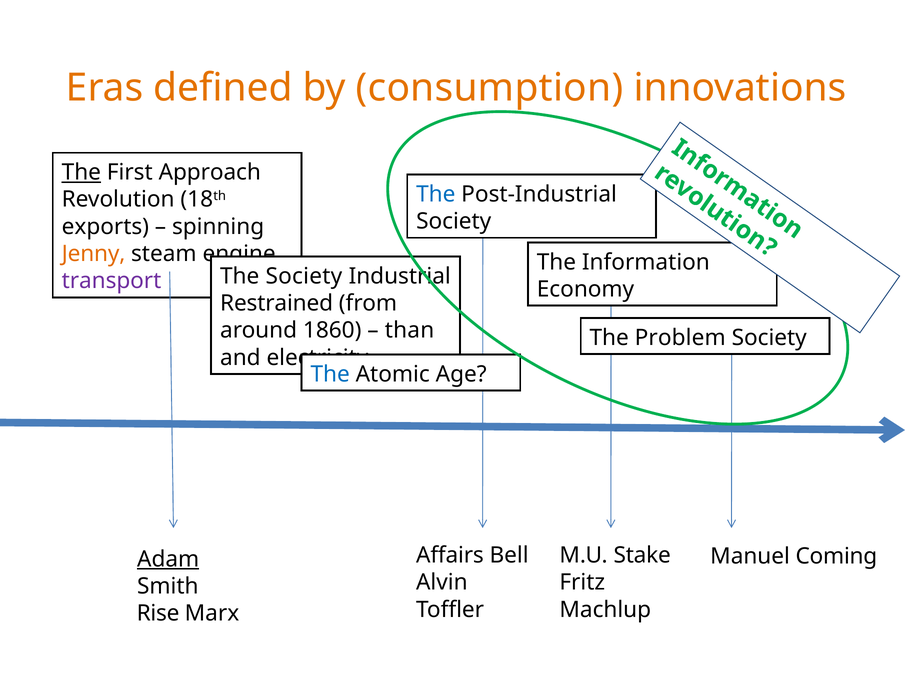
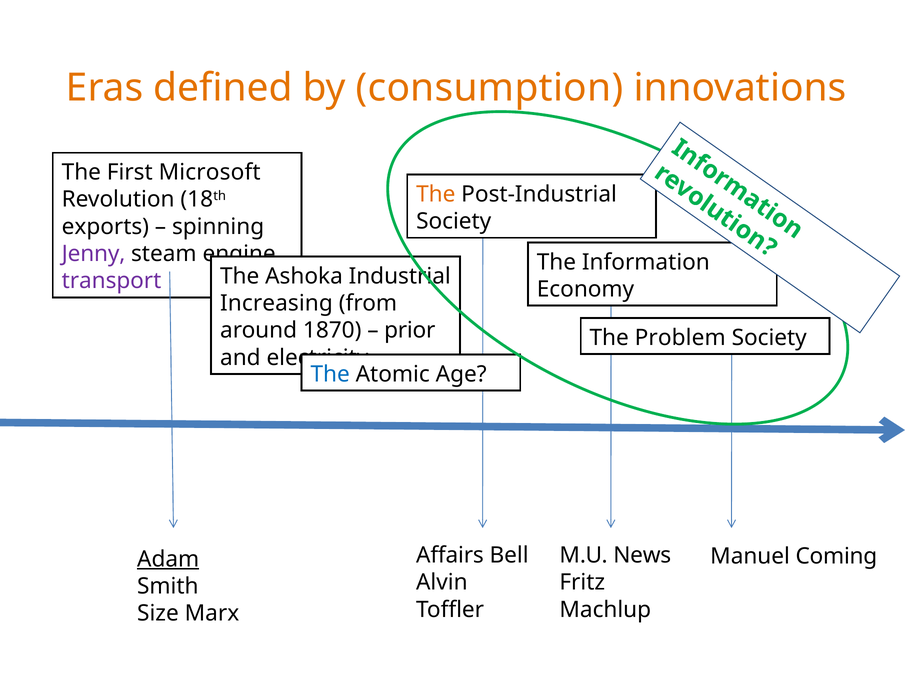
The underline: present -> none (81, 172)
Approach: Approach -> Microsoft (210, 172)
The colour: blue -> orange (436, 194)
Jenny colour: orange -> purple (94, 254)
The Society: Society -> Ashoka (304, 276)
Restrained: Restrained -> Increasing (276, 303)
1860: 1860 -> 1870 (332, 330)
than: than -> prior (410, 330)
Stake: Stake -> News (642, 555)
Rise: Rise -> Size (158, 613)
